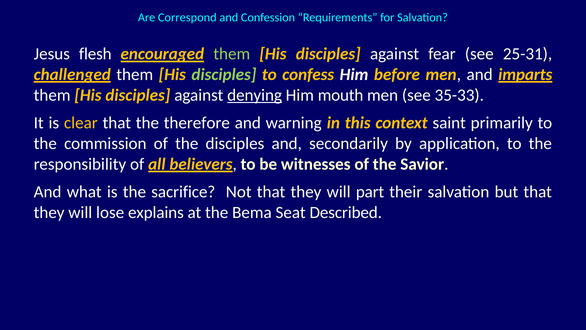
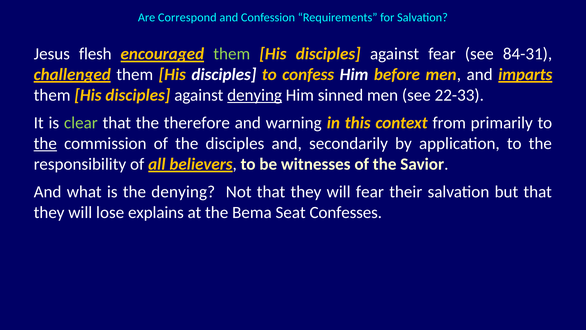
25-31: 25-31 -> 84-31 (528, 54)
disciples colour: light green -> white (224, 74)
mouth: mouth -> sinned (341, 95)
35-33: 35-33 -> 22-33 (459, 95)
clear colour: yellow -> light green (81, 123)
saint: saint -> from (449, 123)
the underline: none -> present (45, 143)
the sacrifice: sacrifice -> denying (183, 192)
will part: part -> fear (370, 192)
Described: Described -> Confesses (346, 212)
